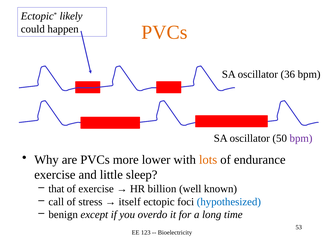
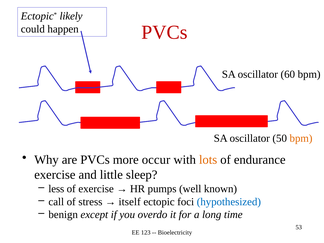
PVCs colour: orange -> red (164, 32)
36: 36 -> 60 (288, 74)
bpm colour: purple -> orange (301, 138)
lower: lower -> occur (156, 160)
that: that -> less (56, 189)
billion: billion -> pumps (162, 189)
